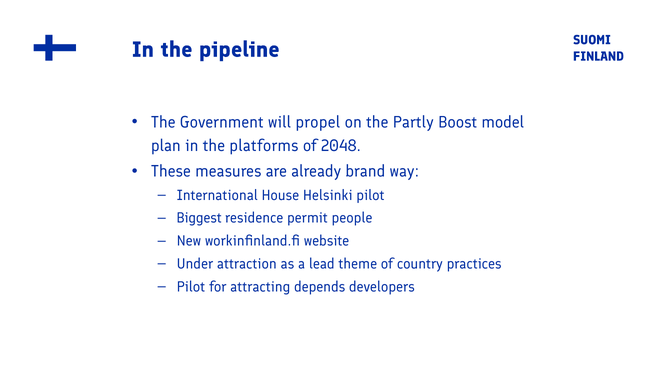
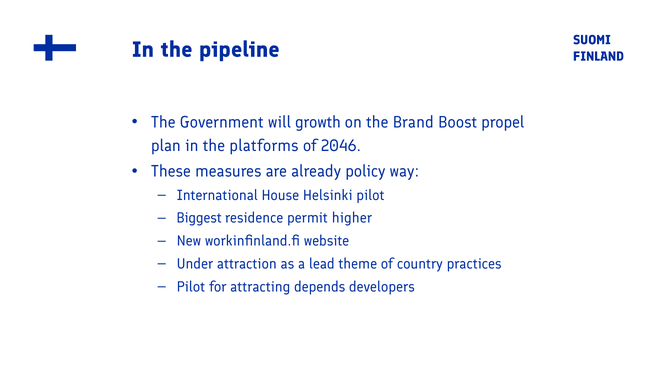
propel: propel -> growth (318, 122)
Partly: Partly -> Brand (413, 122)
model: model -> propel (503, 122)
2048: 2048 -> 2046 (341, 146)
brand: brand -> policy (365, 171)
people: people -> higher (352, 218)
